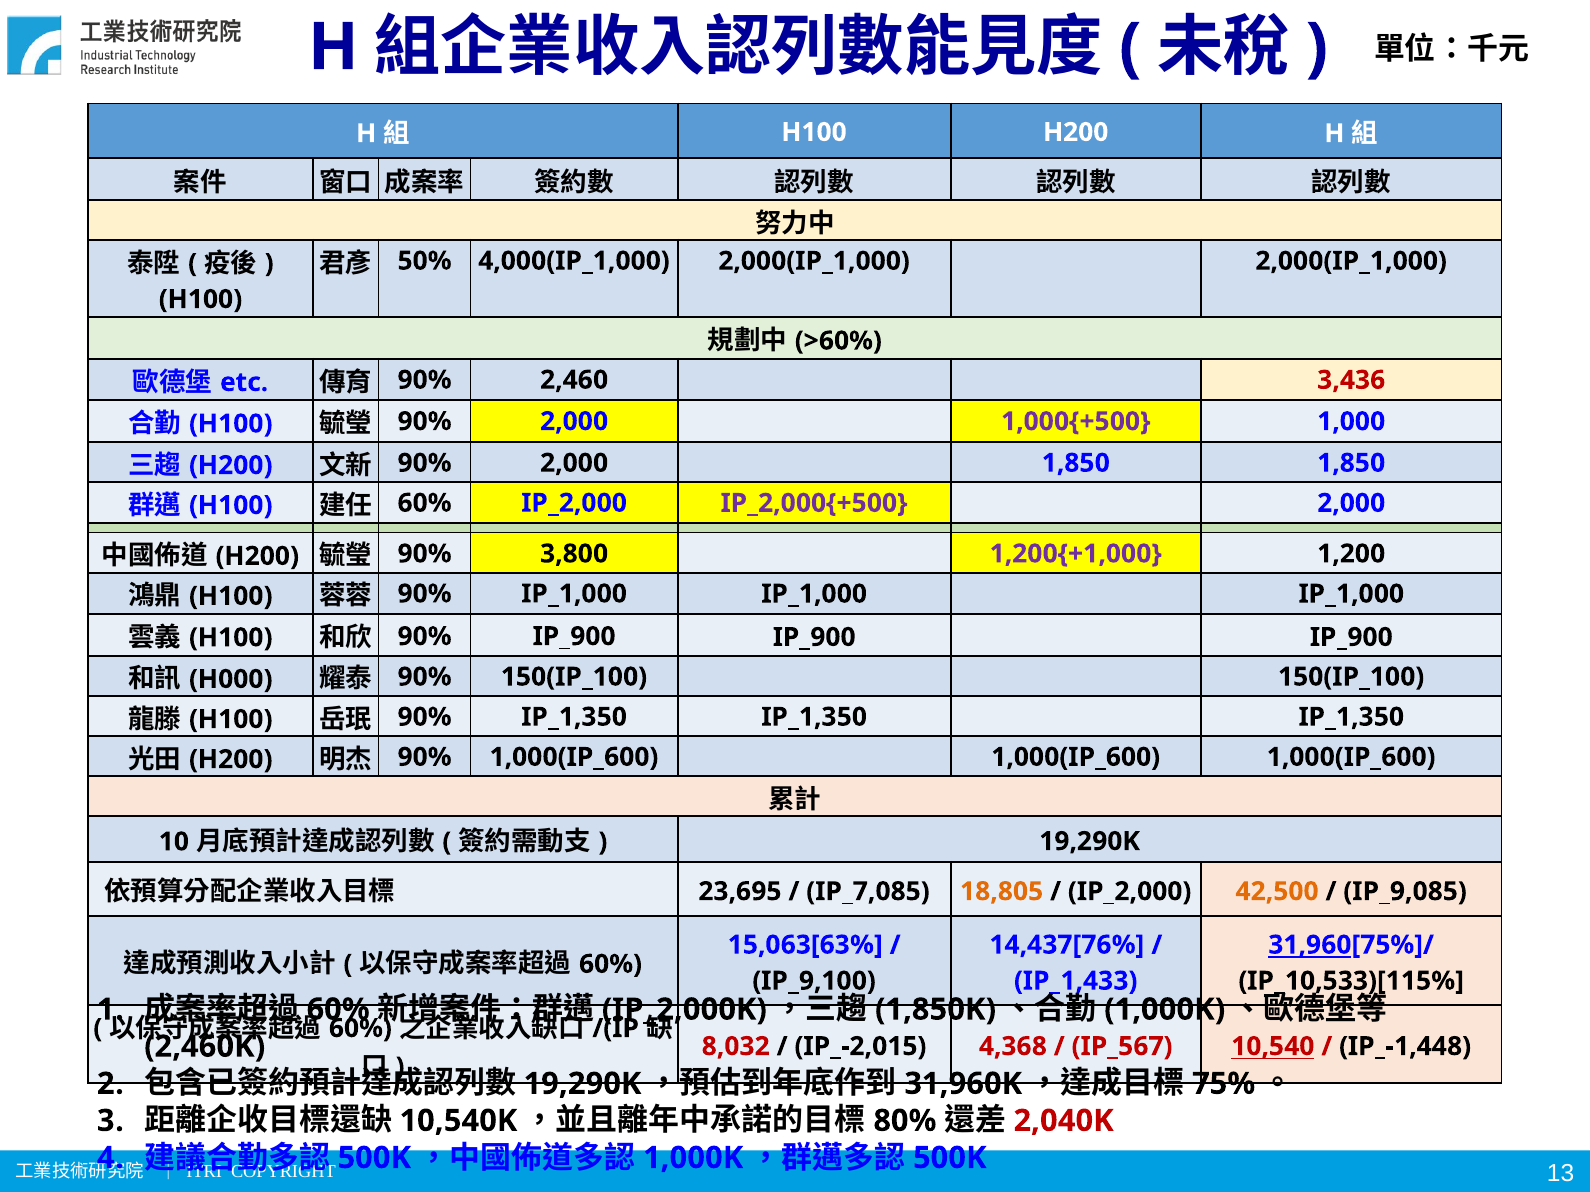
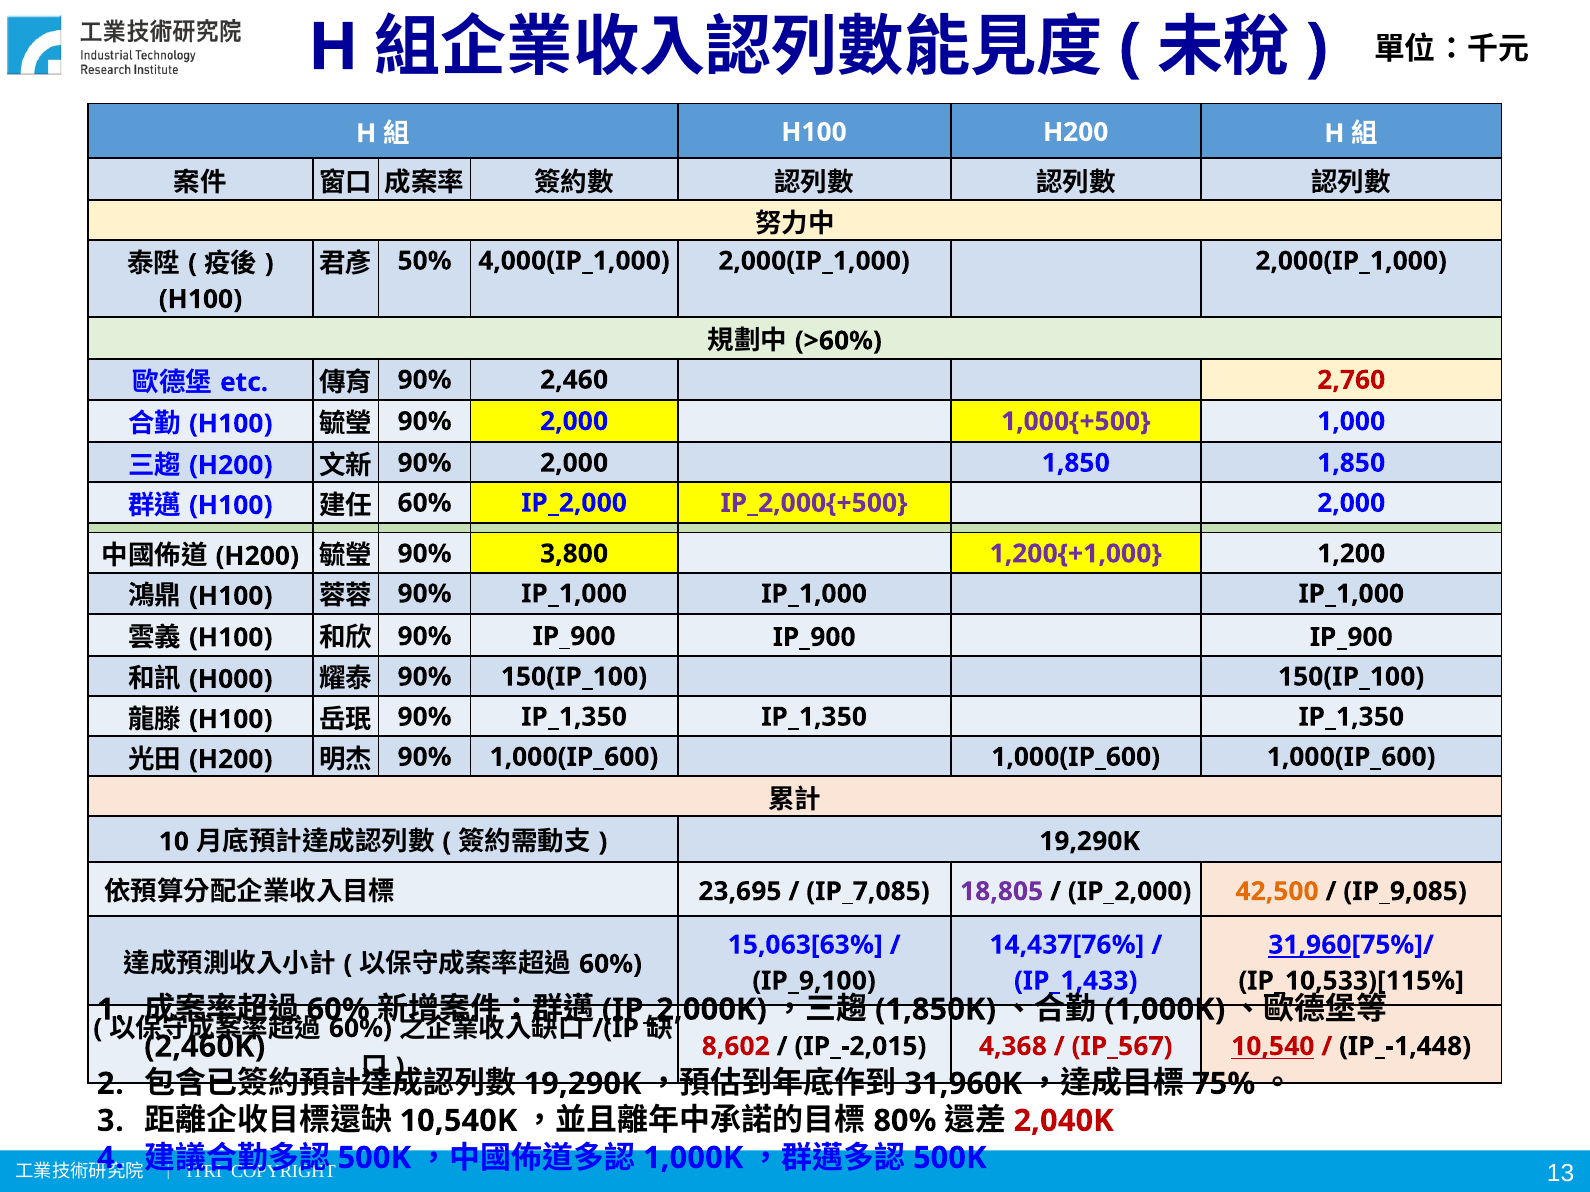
3,436: 3,436 -> 2,760 (1351, 380)
18,805 colour: orange -> purple (1002, 892)
8,032: 8,032 -> 8,602 (736, 1047)
